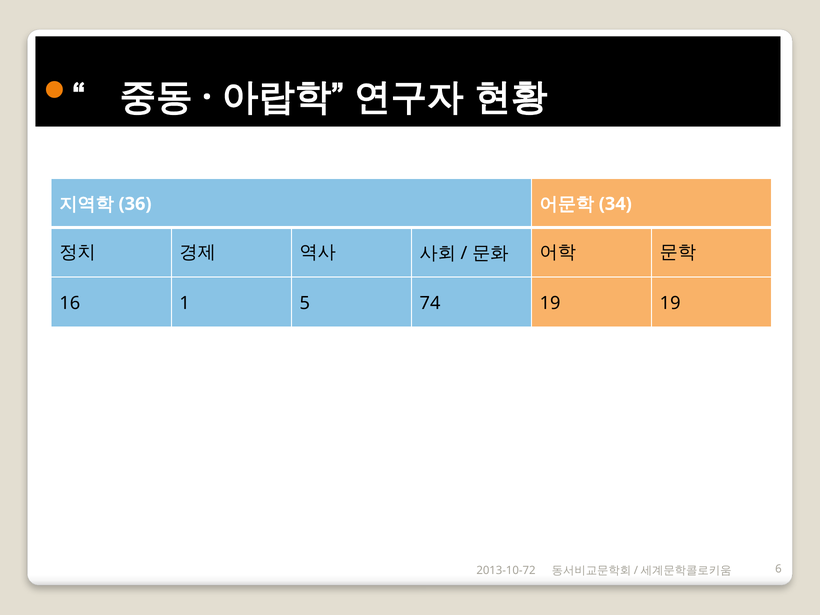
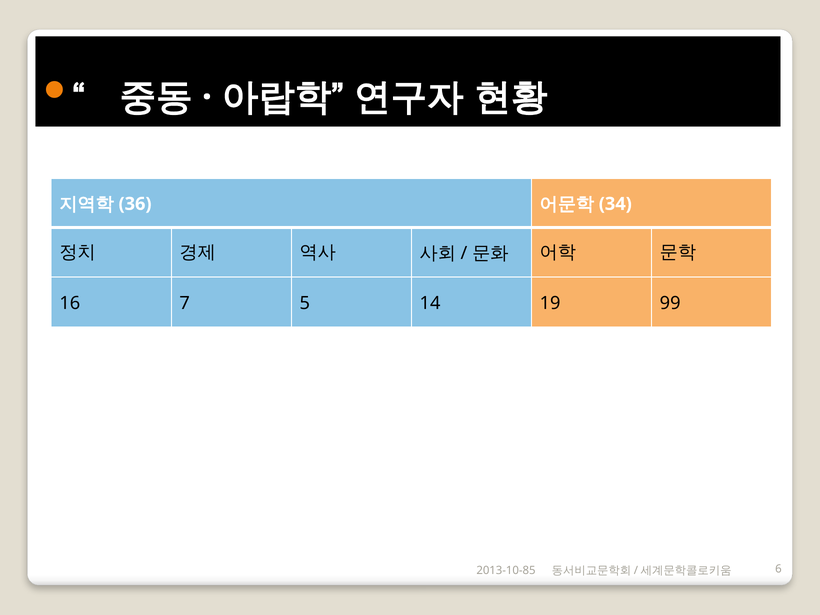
1: 1 -> 7 (185, 303)
74: 74 -> 14 (430, 303)
19 19: 19 -> 99 (670, 303)
2013-10-72: 2013-10-72 -> 2013-10-85 (506, 571)
